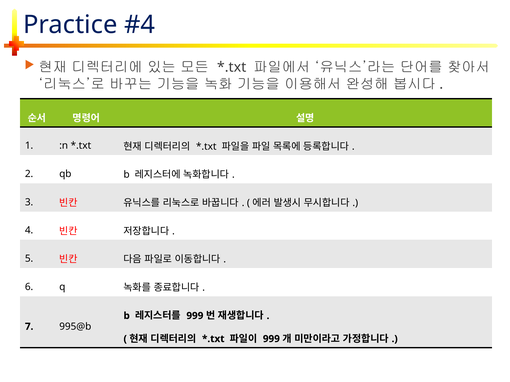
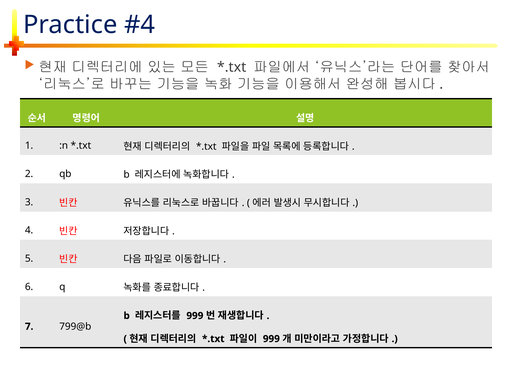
995@b: 995@b -> 799@b (75, 327)
